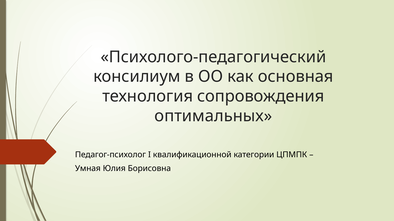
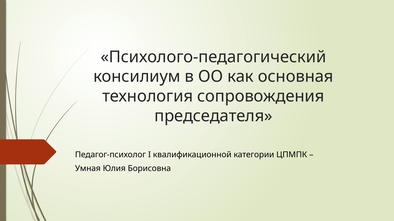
оптимальных: оптимальных -> председателя (213, 116)
